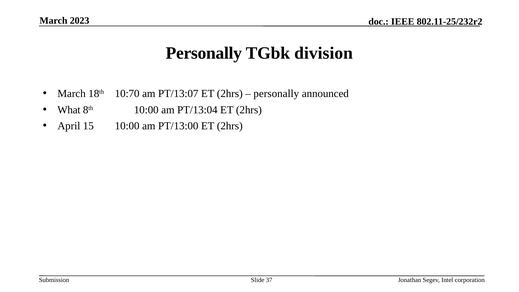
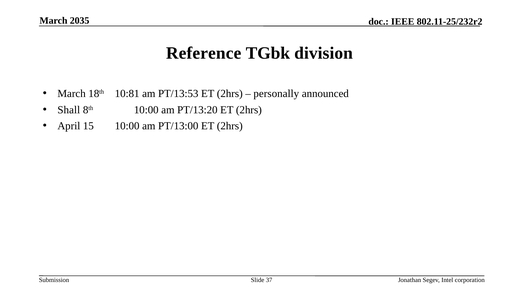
2023: 2023 -> 2035 (80, 21)
Personally: Personally -> Reference (204, 53)
10:70: 10:70 -> 10:81 (127, 94)
PT/13:07: PT/13:07 -> PT/13:53 (178, 94)
What: What -> Shall (69, 110)
PT/13:04: PT/13:04 -> PT/13:20 (197, 110)
